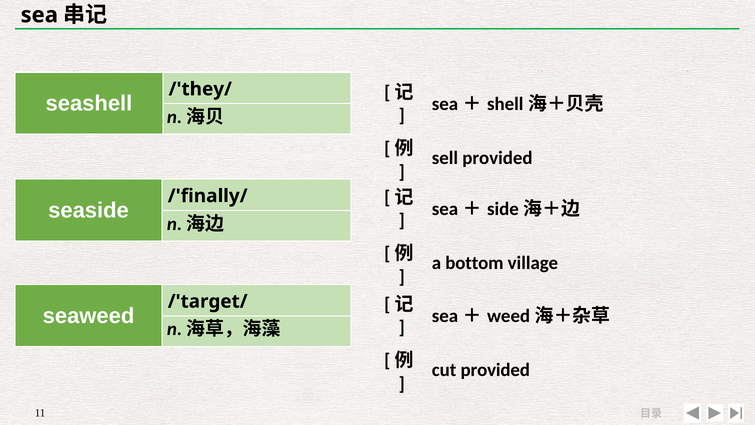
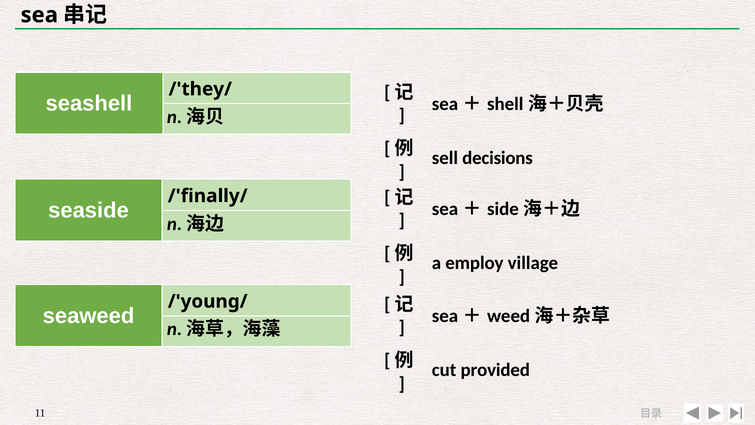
sell provided: provided -> decisions (498, 158)
bottom: bottom -> employ (474, 263)
/'target/: /'target/ -> /'young/ (208, 301)
